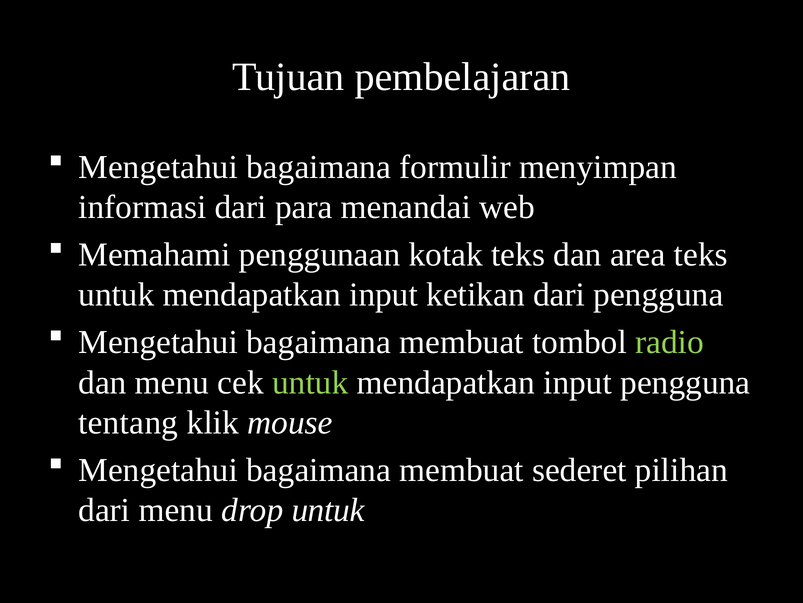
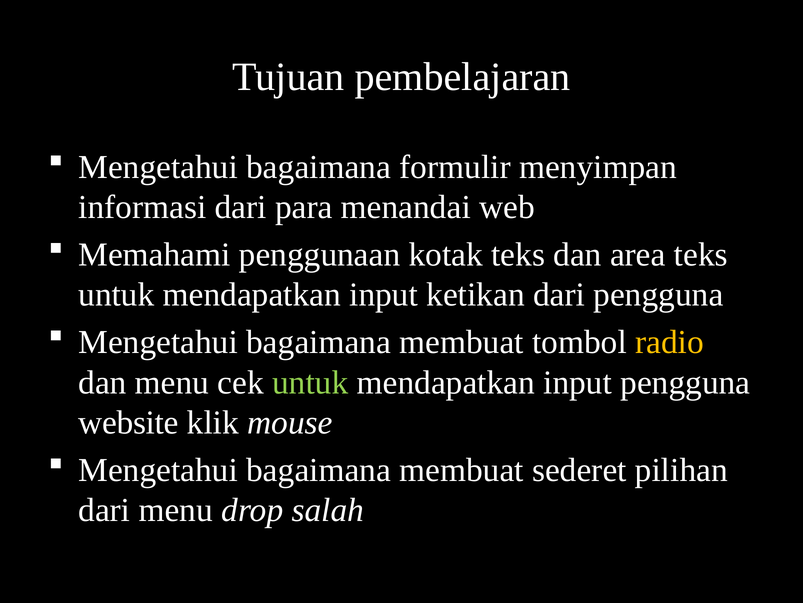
radio colour: light green -> yellow (670, 342)
tentang: tentang -> website (129, 422)
drop untuk: untuk -> salah (328, 510)
